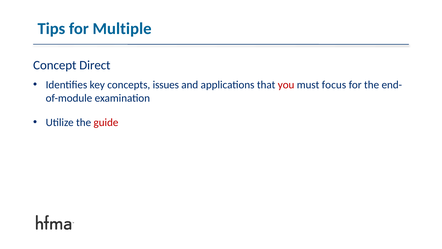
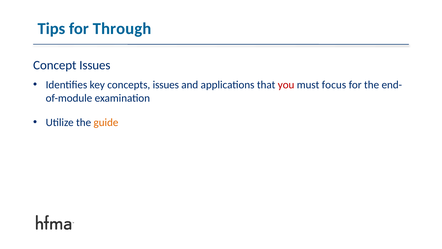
Multiple: Multiple -> Through (122, 29)
Concept Direct: Direct -> Issues (95, 65)
guide colour: red -> orange (106, 122)
